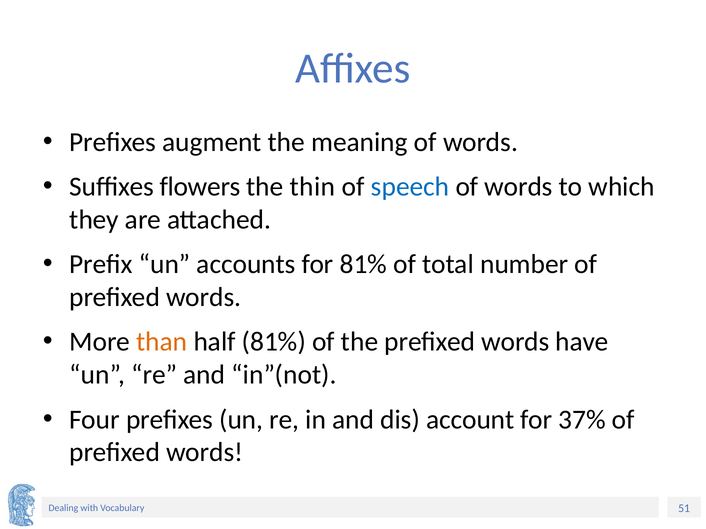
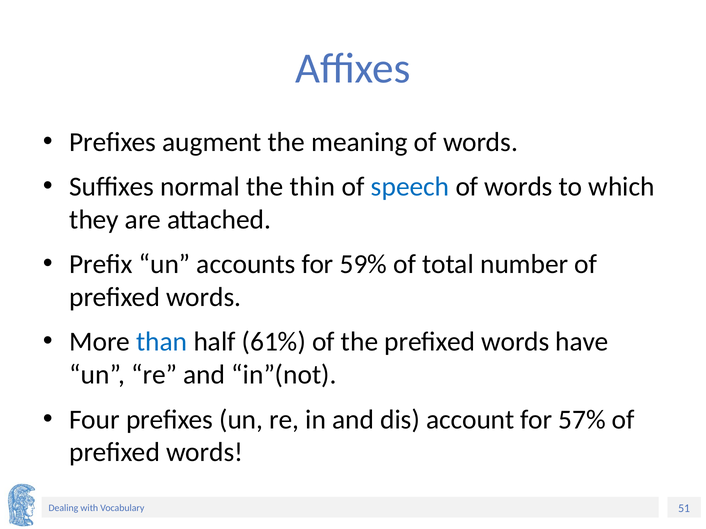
flowers: flowers -> normal (200, 187)
for 81%: 81% -> 59% (363, 265)
than colour: orange -> blue (162, 342)
half 81%: 81% -> 61% (274, 342)
37%: 37% -> 57% (582, 420)
